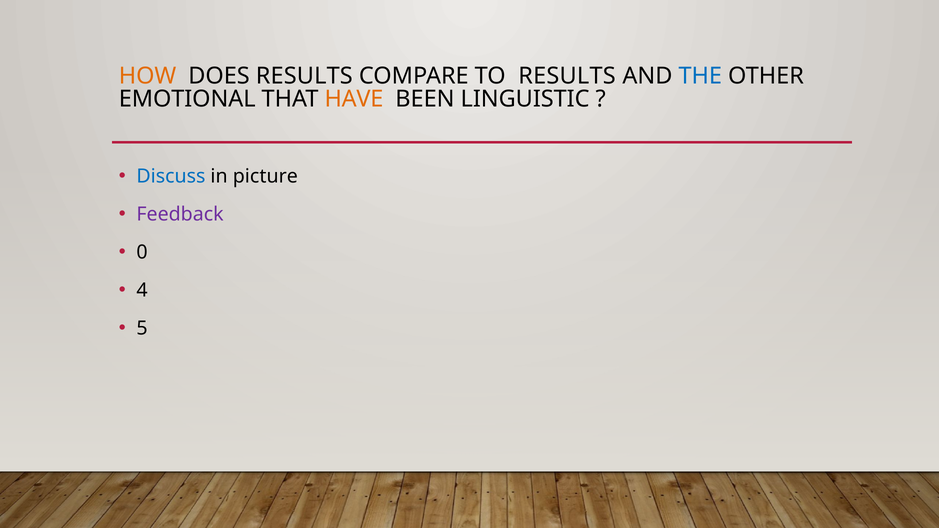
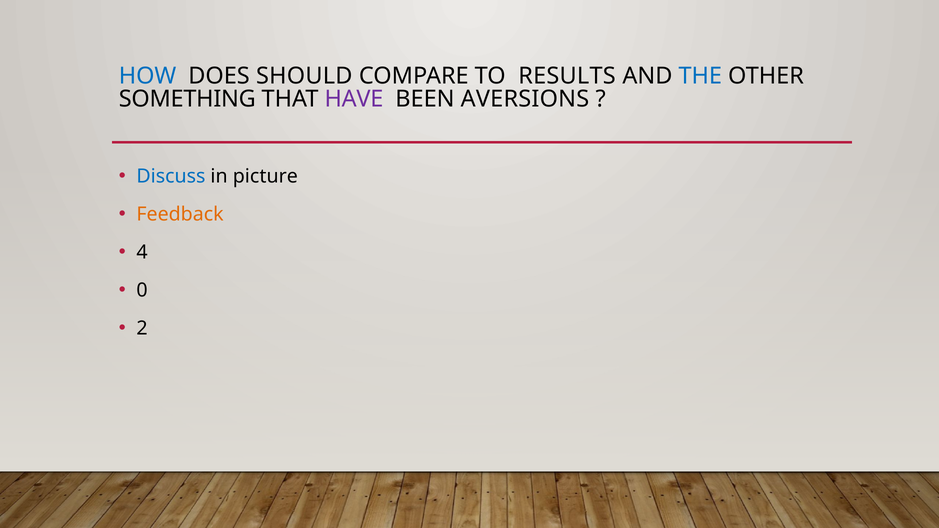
HOW colour: orange -> blue (148, 76)
DOES RESULTS: RESULTS -> SHOULD (304, 76)
EMOTIONAL: EMOTIONAL -> SOMETHING (187, 99)
HAVE colour: orange -> purple (354, 99)
LINGUISTIC: LINGUISTIC -> AVERSIONS (525, 99)
Feedback colour: purple -> orange (180, 215)
0: 0 -> 4 (142, 252)
4: 4 -> 0 (142, 290)
5: 5 -> 2 (142, 328)
